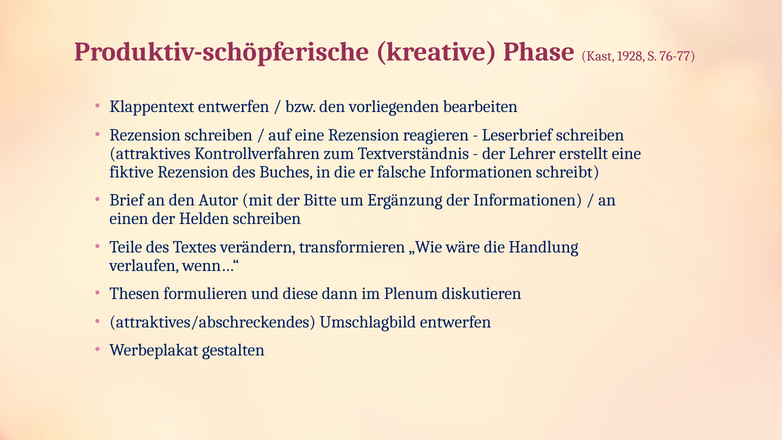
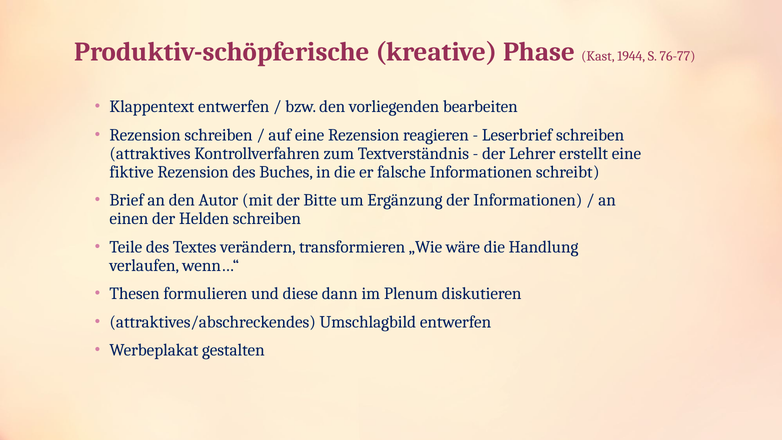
1928: 1928 -> 1944 (631, 56)
